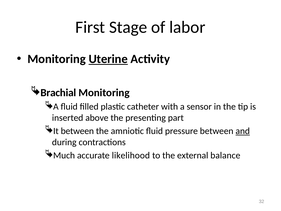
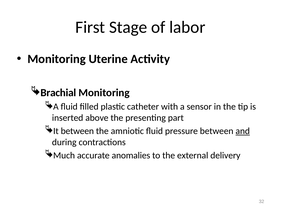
Uterine underline: present -> none (108, 59)
likelihood: likelihood -> anomalies (131, 155)
balance: balance -> delivery (225, 155)
